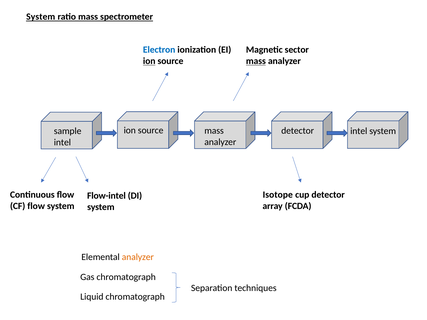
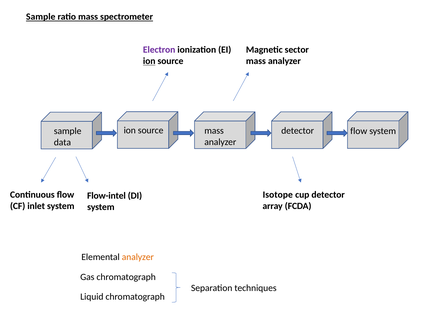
System: System -> Sample (41, 17)
Electron colour: blue -> purple (159, 50)
mass underline: present -> none (256, 61)
detector intel: intel -> flow (359, 131)
intel: intel -> data (62, 143)
CF flow: flow -> inlet (36, 206)
